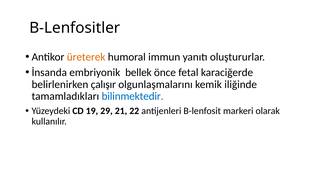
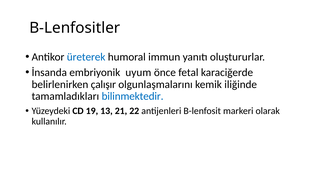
üreterek colour: orange -> blue (86, 57)
bellek: bellek -> uyum (138, 73)
29: 29 -> 13 (106, 111)
